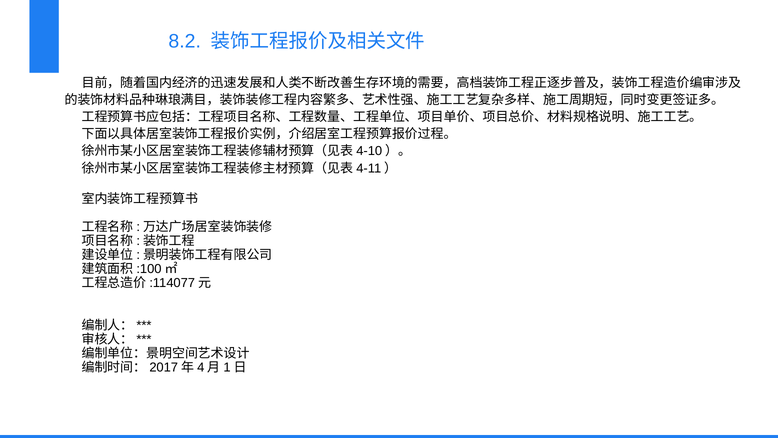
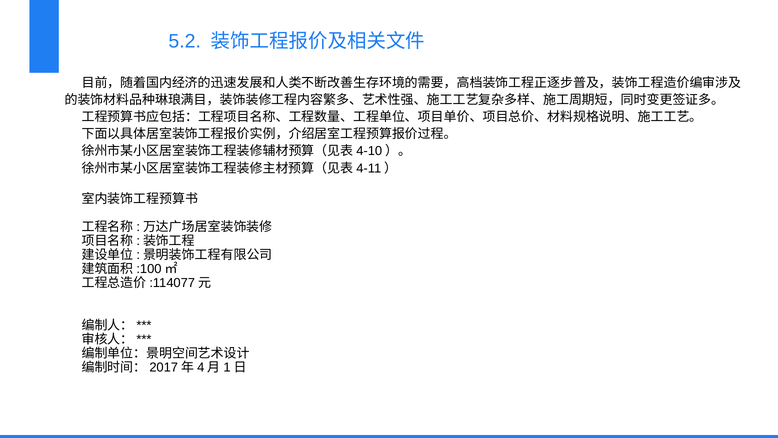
8.2: 8.2 -> 5.2 (185, 41)
